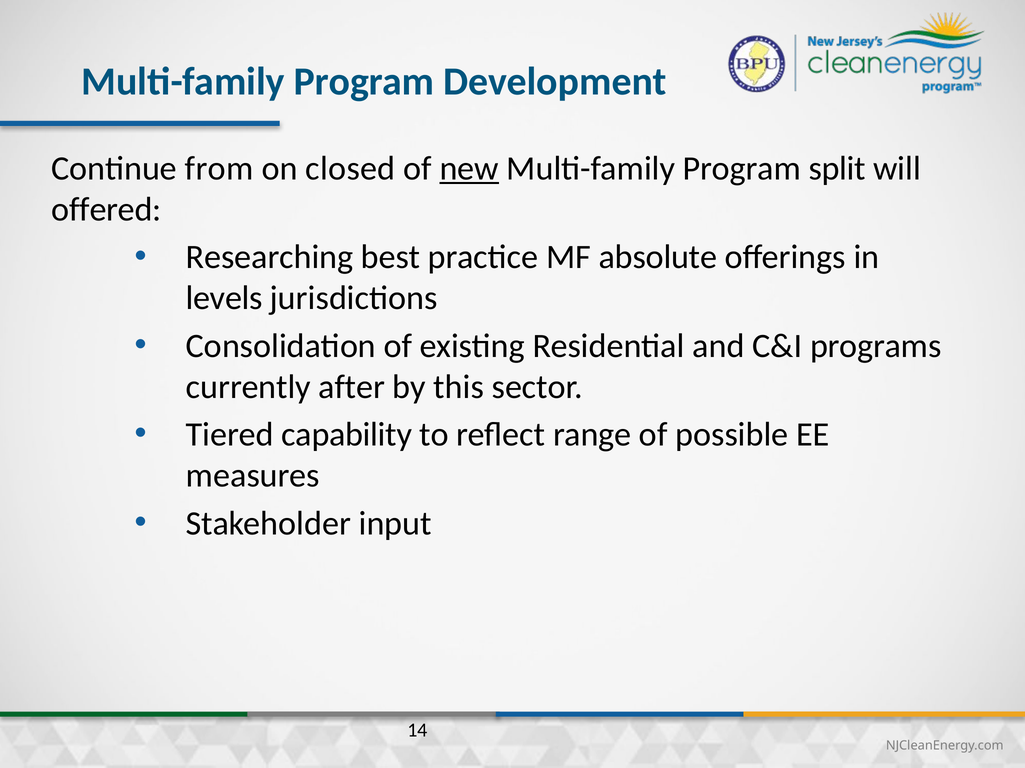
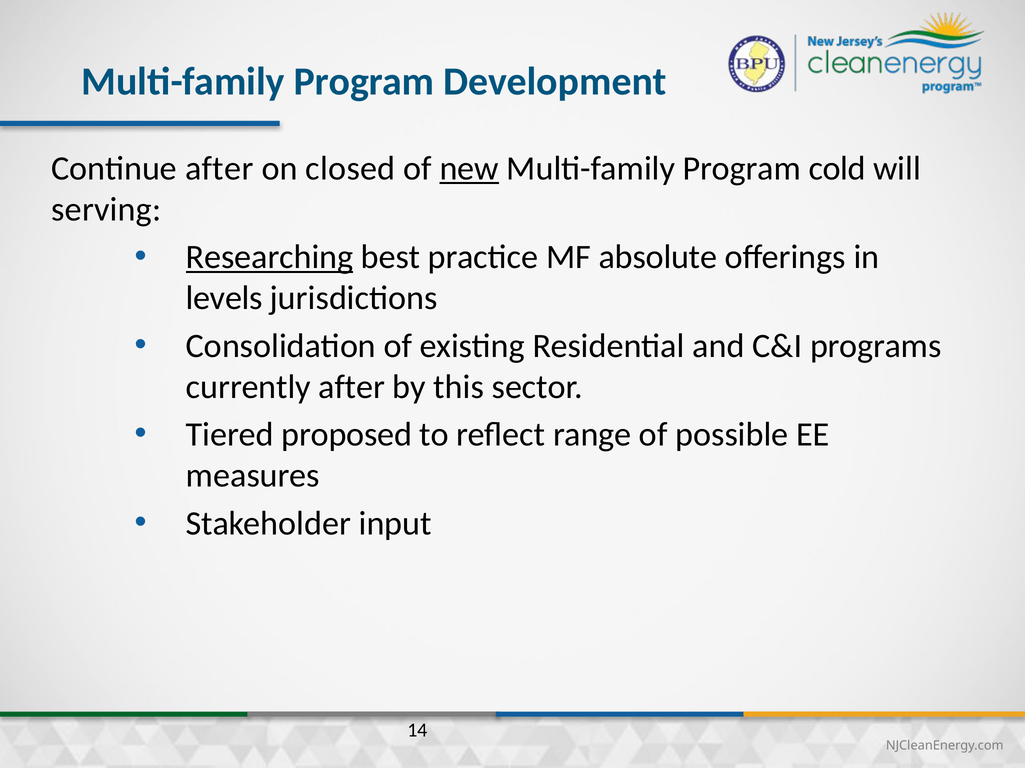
Continue from: from -> after (219, 169)
split: split -> cold (837, 169)
offered: offered -> serving (106, 210)
Researching underline: none -> present (270, 257)
capability: capability -> proposed (347, 435)
